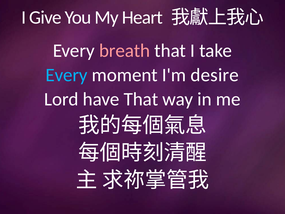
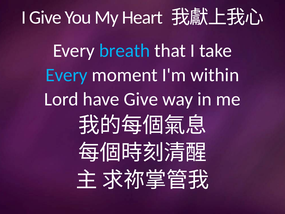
breath colour: pink -> light blue (125, 51)
desire: desire -> within (215, 75)
have That: That -> Give (141, 99)
